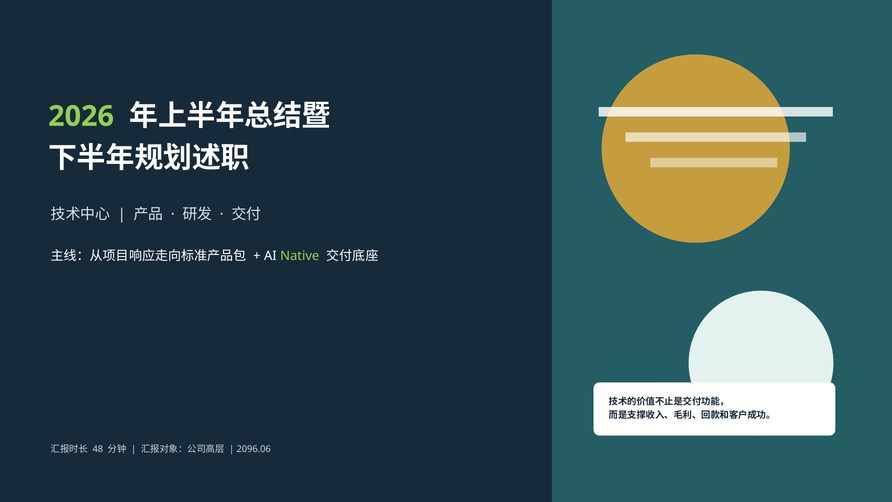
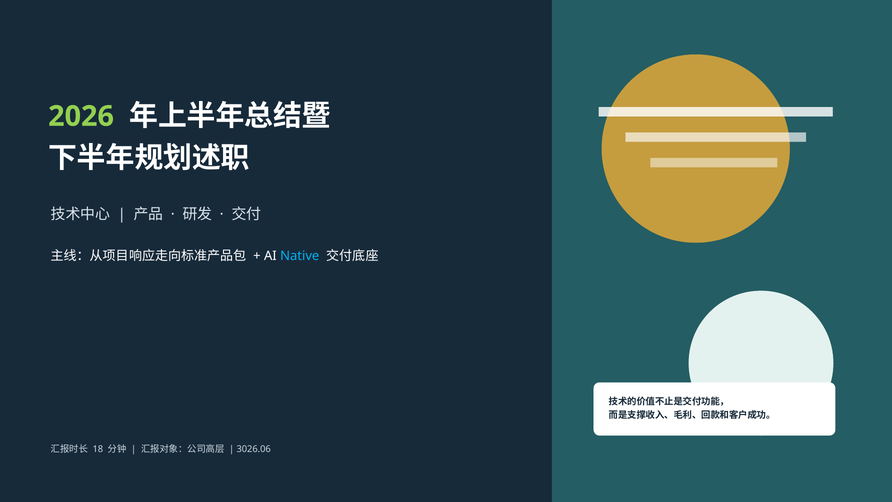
Native colour: light green -> light blue (300, 256)
48: 48 -> 18 (98, 449)
2096.06: 2096.06 -> 3026.06 (254, 449)
